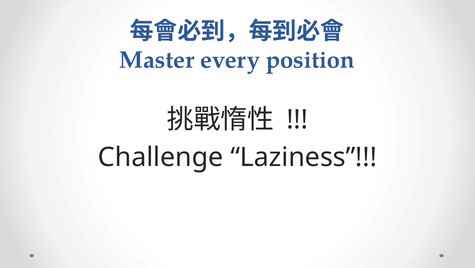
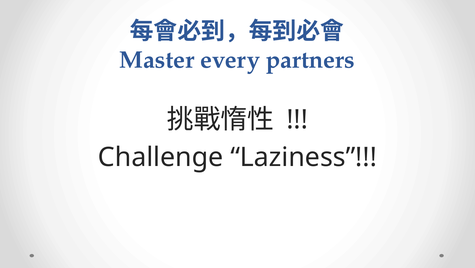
position: position -> partners (310, 60)
